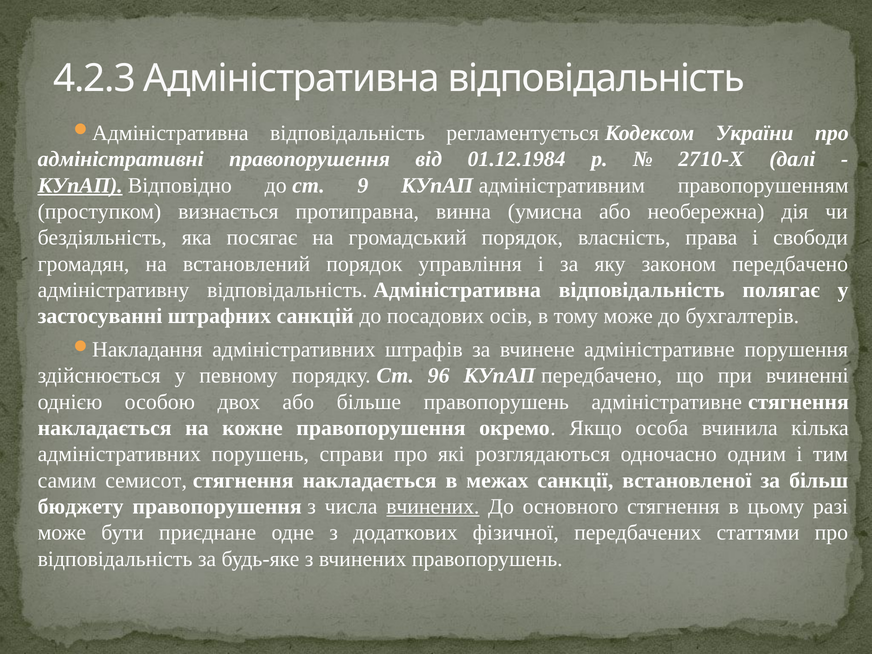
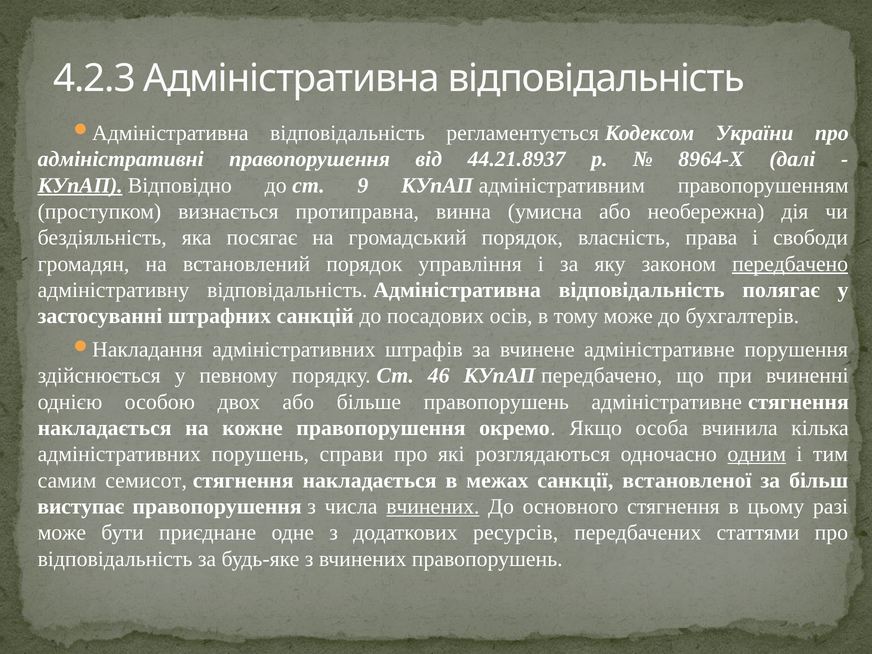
01.12.1984: 01.12.1984 -> 44.21.8937 (517, 159)
2710-Х: 2710-Х -> 8964-Х (711, 159)
передбачено underline: none -> present (790, 264)
96: 96 -> 46 (439, 376)
одним underline: none -> present (757, 454)
бюджету: бюджету -> виступає (81, 507)
фізичної: фізичної -> ресурсів (516, 533)
